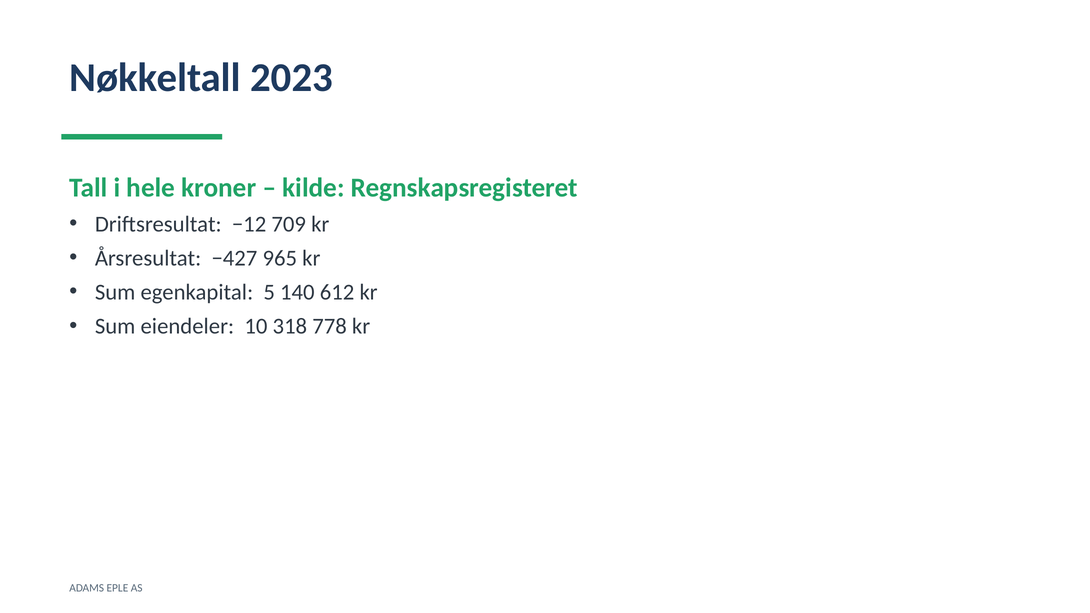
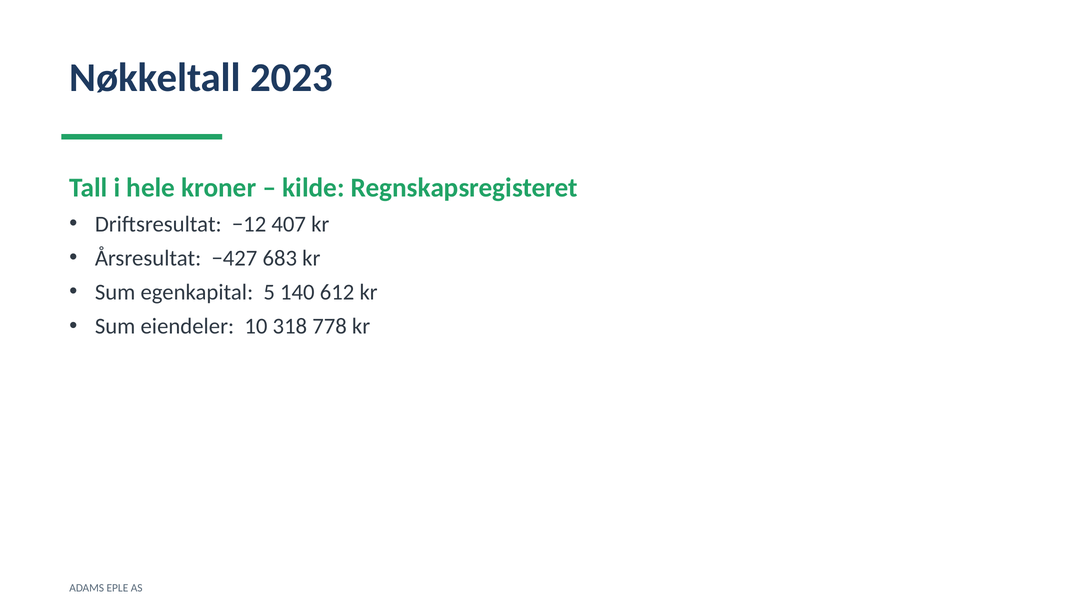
709: 709 -> 407 (289, 224)
965: 965 -> 683 (280, 258)
